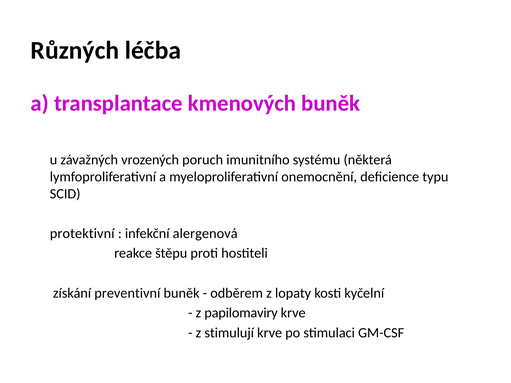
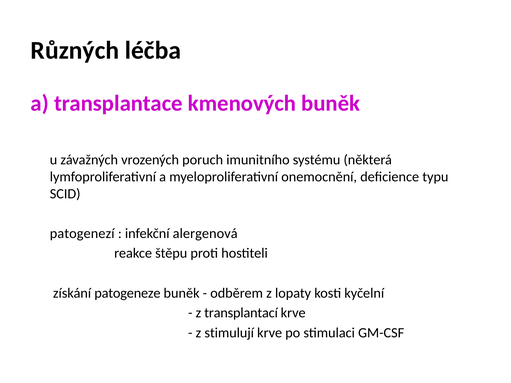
protektivní: protektivní -> patogenezí (82, 234)
preventivní: preventivní -> patogeneze (127, 293)
papilomaviry: papilomaviry -> transplantací (241, 313)
